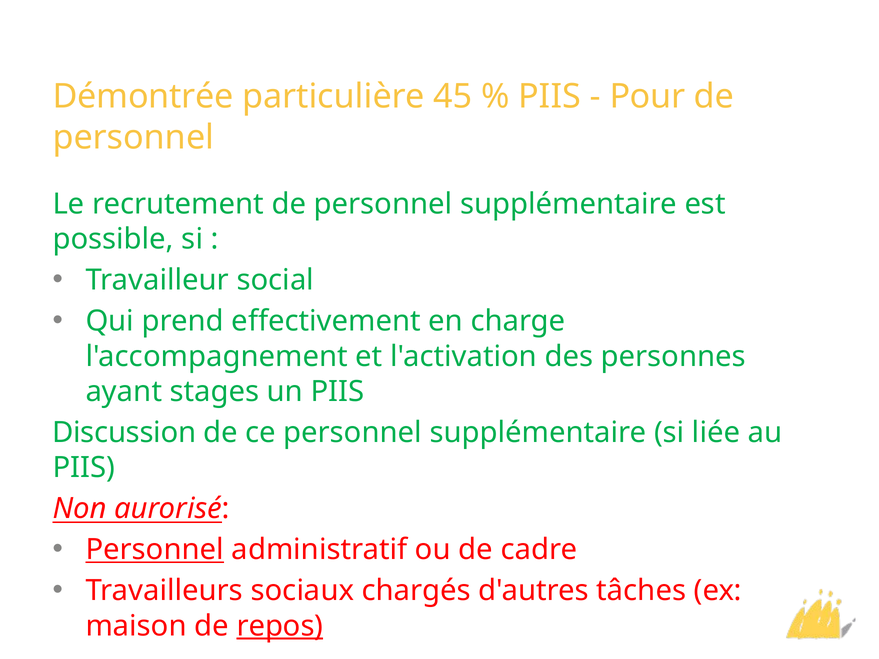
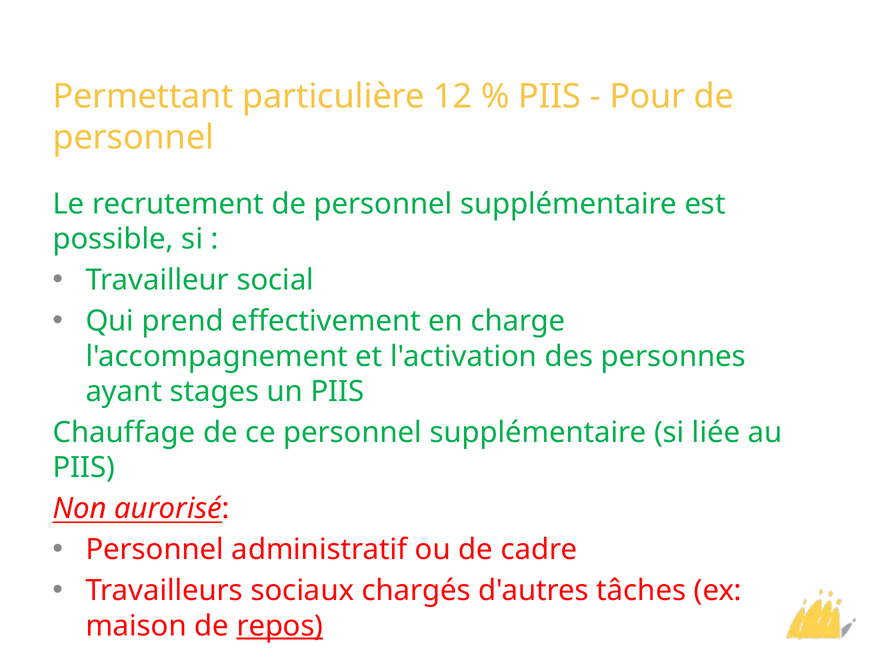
Démontrée: Démontrée -> Permettant (143, 97)
45: 45 -> 12 (453, 97)
Discussion: Discussion -> Chauffage (124, 433)
Personnel underline: present -> none (155, 550)
